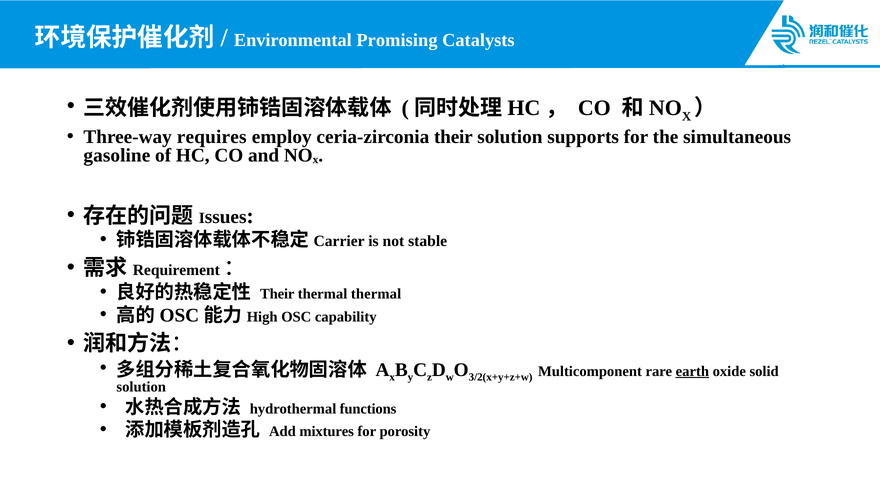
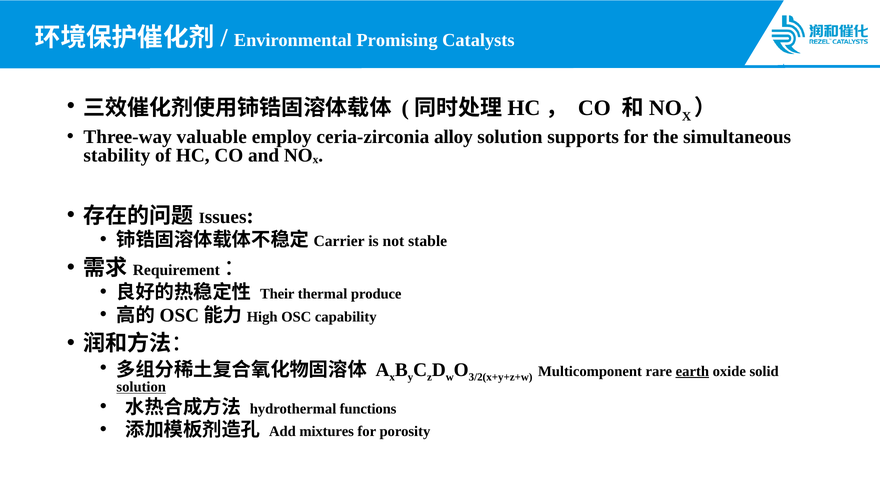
requires: requires -> valuable (212, 137)
ceria-zirconia their: their -> alloy (453, 137)
gasoline: gasoline -> stability (117, 156)
thermal thermal: thermal -> produce (376, 294)
solution underline: none -> present (141, 387)
